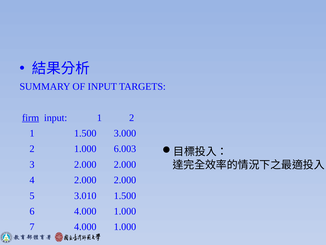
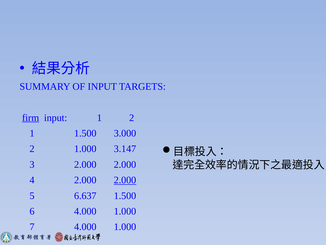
6.003: 6.003 -> 3.147 (125, 149)
2.000 underline: none -> present (125, 180)
3.010: 3.010 -> 6.637 (85, 195)
